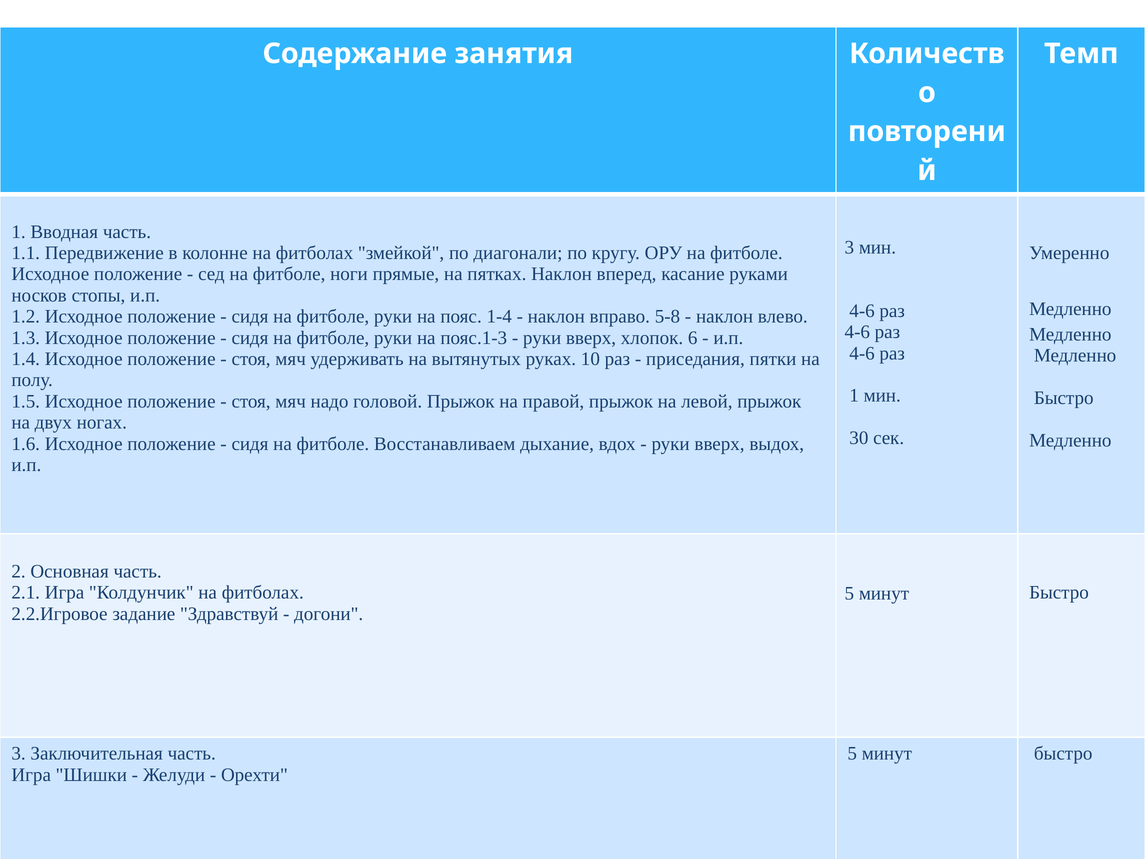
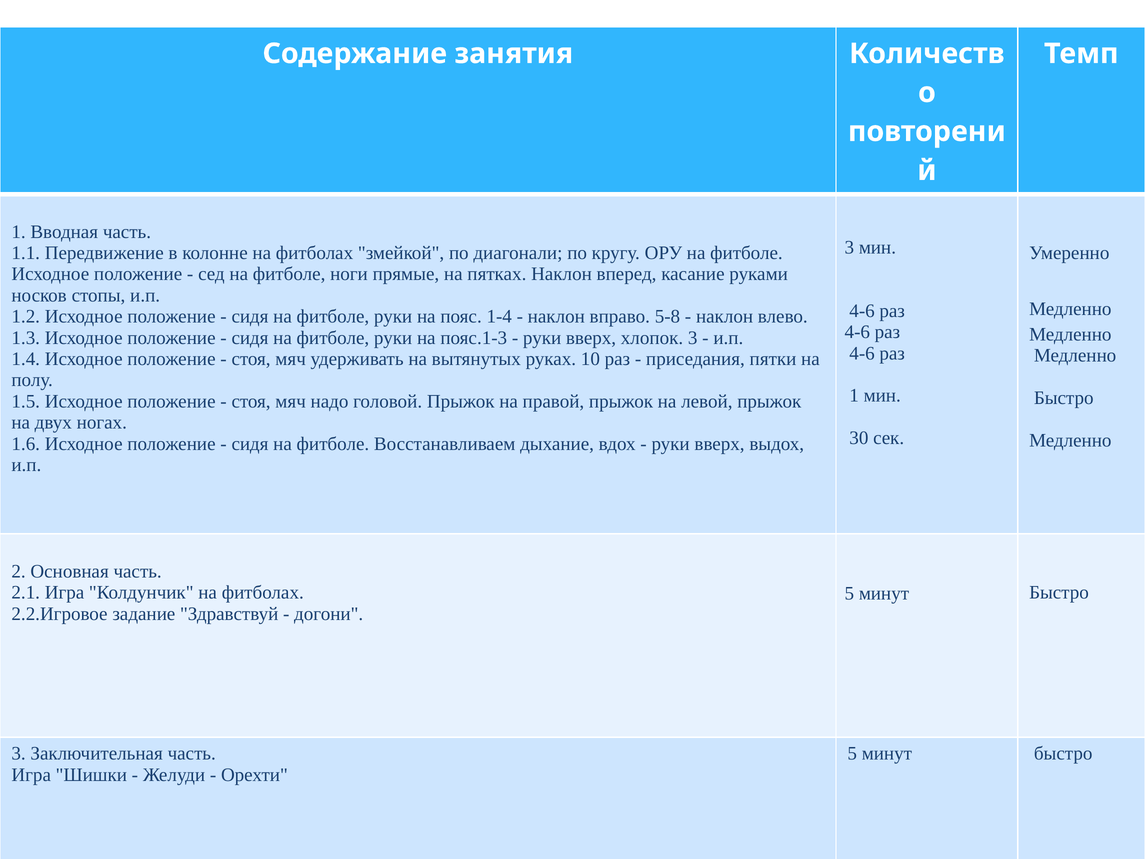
хлопок 6: 6 -> 3 (693, 338)
